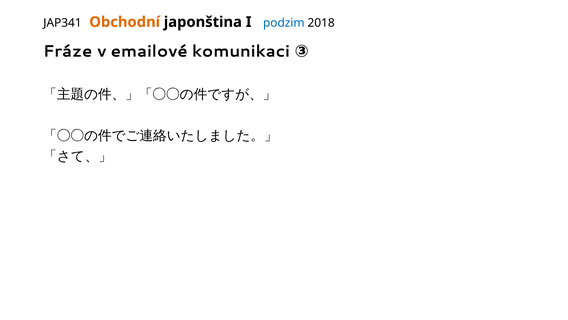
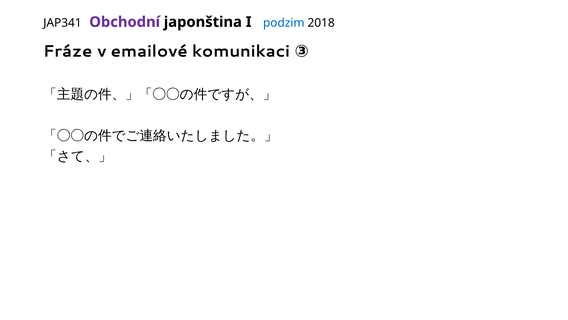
Obchodní colour: orange -> purple (125, 22)
